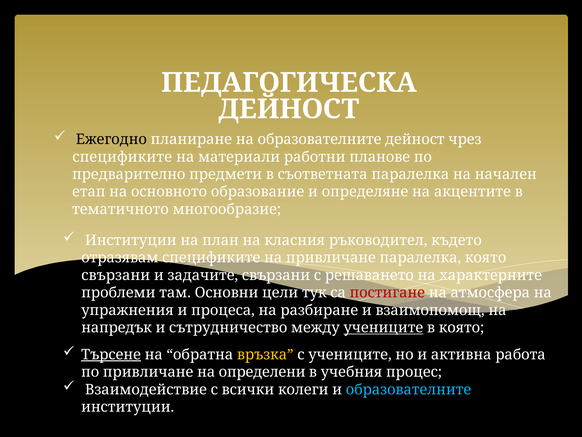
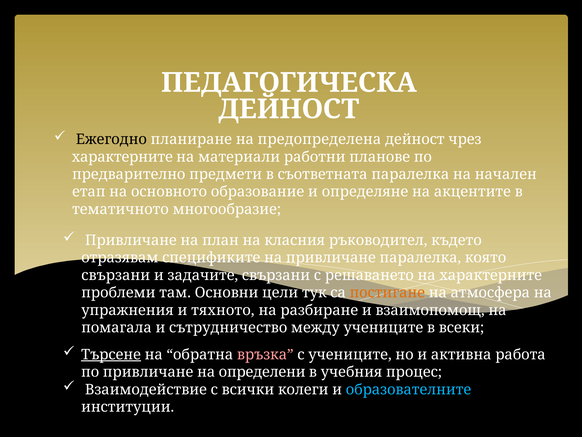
на образователните: образователните -> предопределена (319, 139)
спецификите: спецификите -> характерните (122, 157)
Институции: Институции -> Привличане (131, 240)
постигане colour: red -> orange (387, 292)
процеса: процеса -> тяхното (223, 310)
напредък: напредък -> помагала (117, 327)
учениците underline: present -> none (383, 327)
в която: която -> всеки (462, 327)
връзка colour: yellow -> pink (265, 354)
